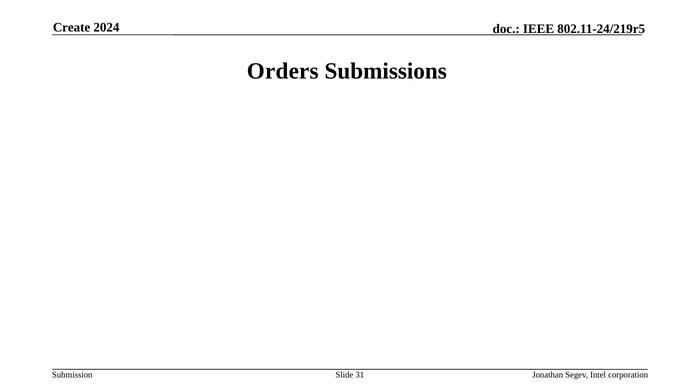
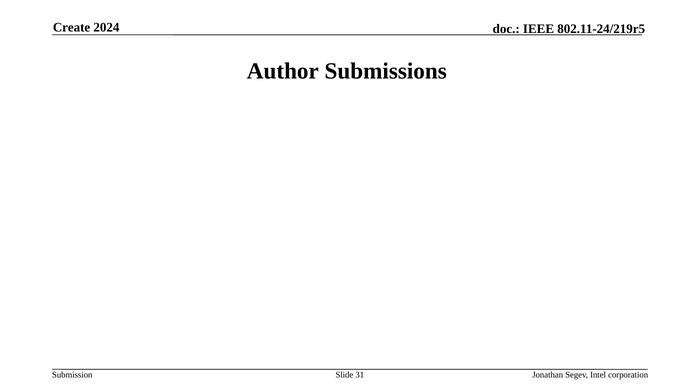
Orders: Orders -> Author (283, 71)
